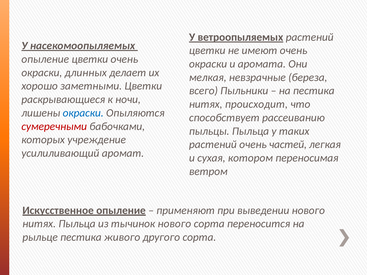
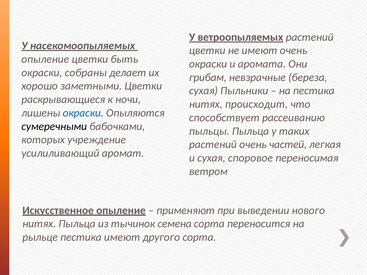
цветки очень: очень -> быть (124, 59)
длинных: длинных -> собраны (86, 73)
мелкая: мелкая -> грибам (208, 77)
всего: всего -> сухая (203, 91)
сумеречными colour: red -> black (54, 126)
котором: котором -> споровое (250, 158)
тычинок нового: нового -> семена (175, 224)
пестика живого: живого -> имеют (122, 237)
